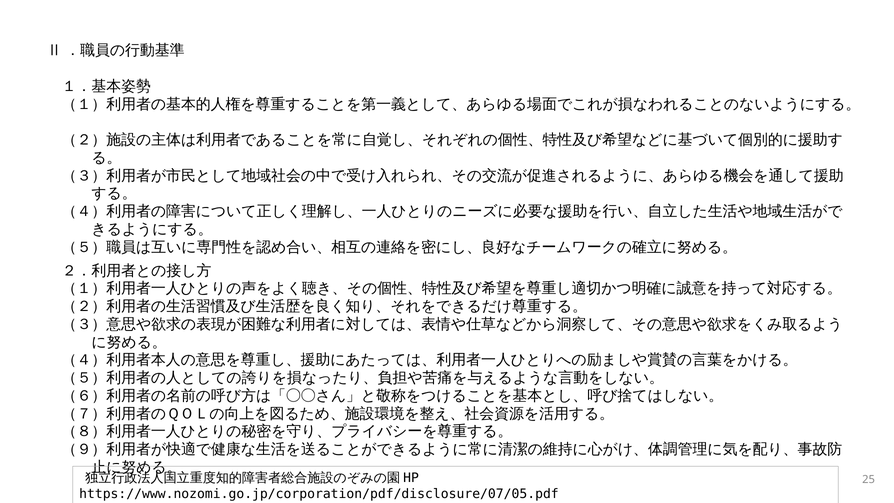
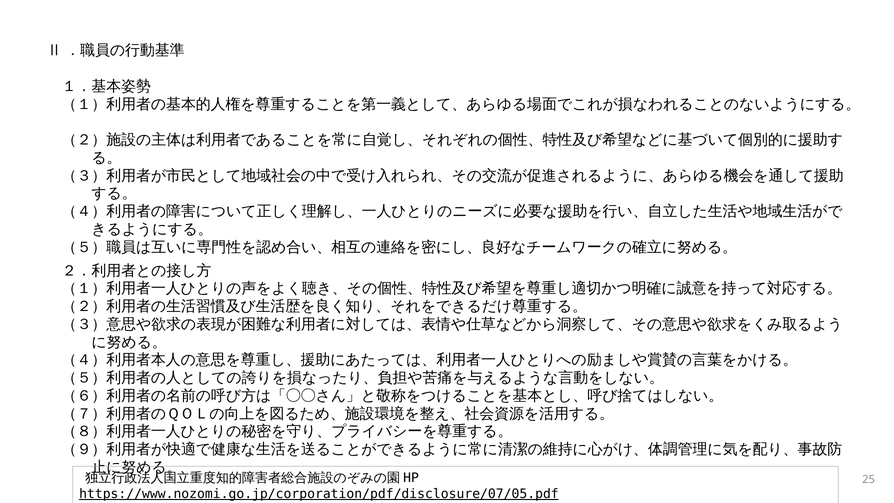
https://www.nozomi.go.jp/corporation/pdf/disclosure/07/05.pdf underline: none -> present (319, 494)
